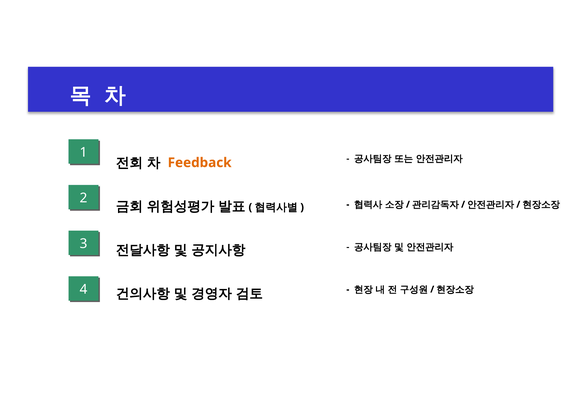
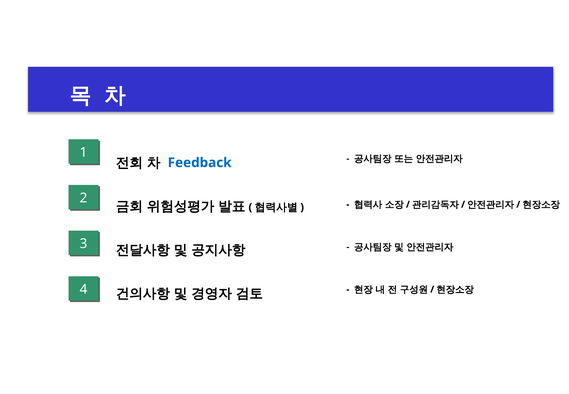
Feedback colour: orange -> blue (200, 163)
